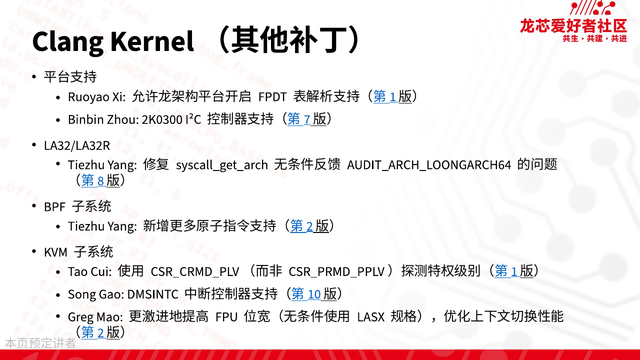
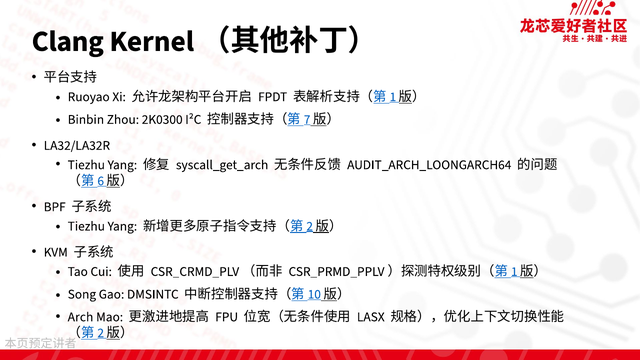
8: 8 -> 6 (101, 181)
Greg: Greg -> Arch (81, 317)
